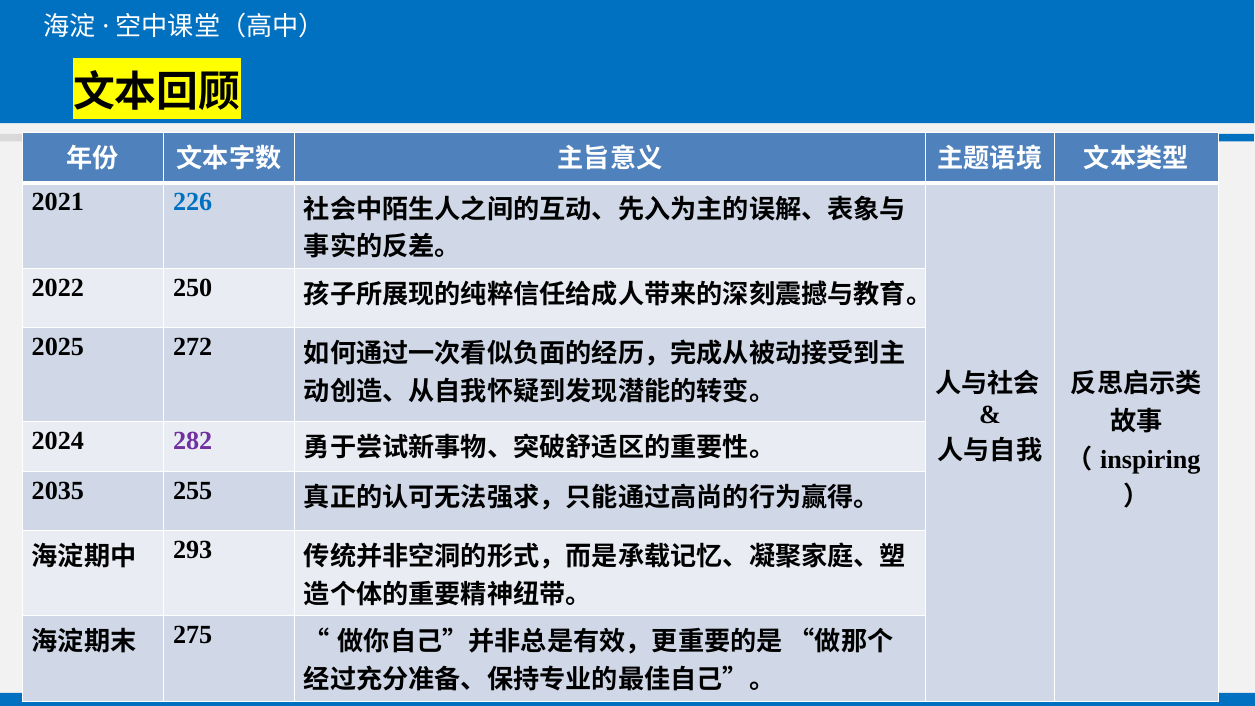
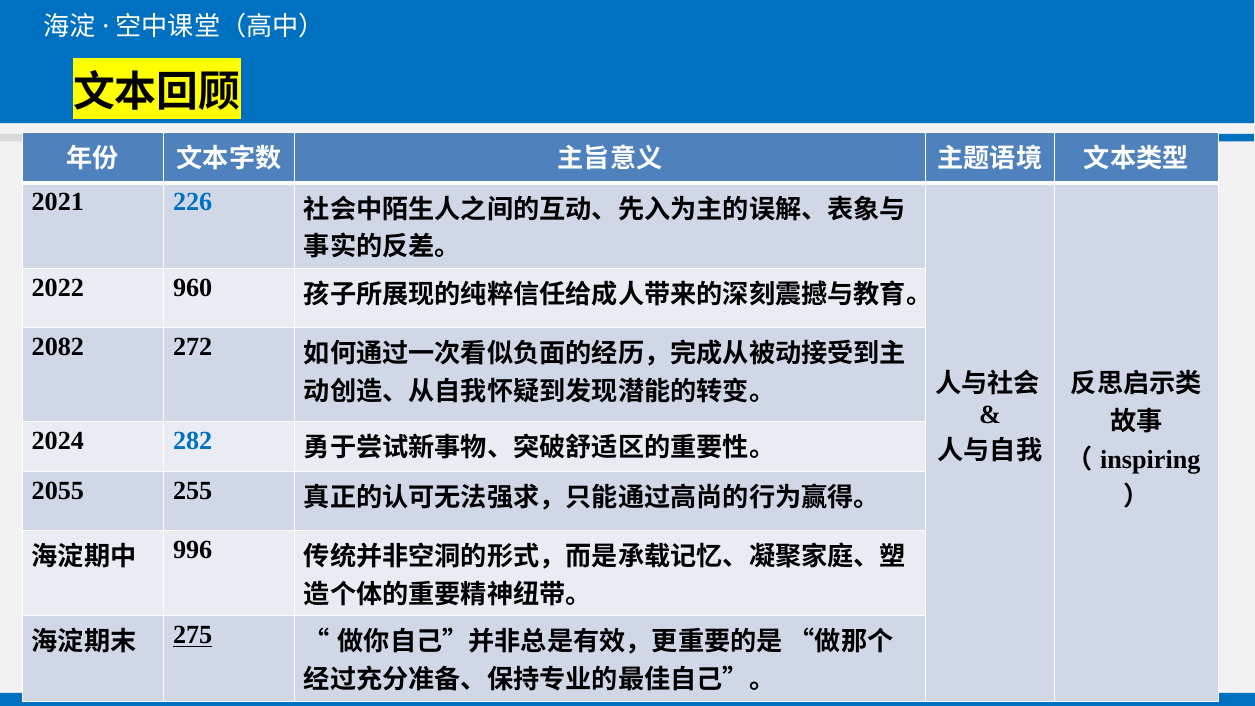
250: 250 -> 960 (193, 288)
2025: 2025 -> 2082 (58, 347)
282 colour: purple -> blue (193, 441)
2035: 2035 -> 2055 (58, 491)
293: 293 -> 996 (193, 550)
275 underline: none -> present (193, 635)
